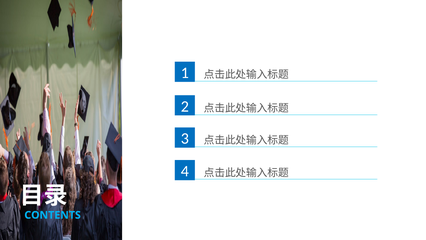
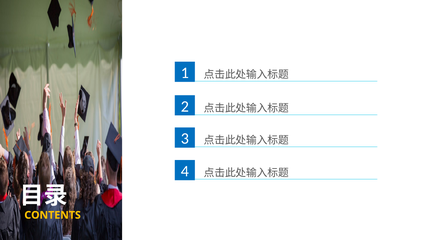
CONTENTS colour: light blue -> yellow (53, 215)
